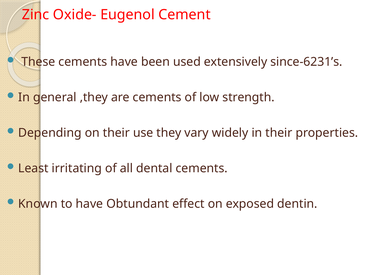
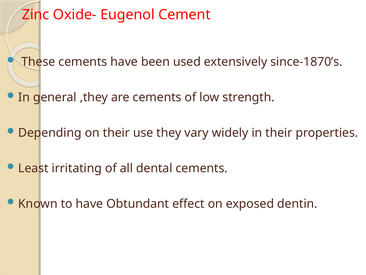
since-6231’s: since-6231’s -> since-1870’s (306, 62)
